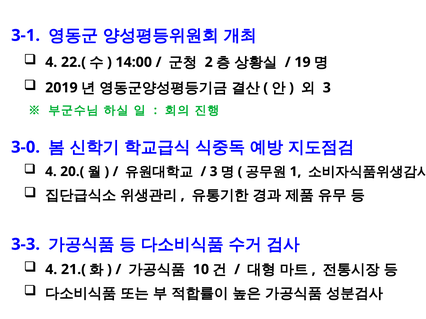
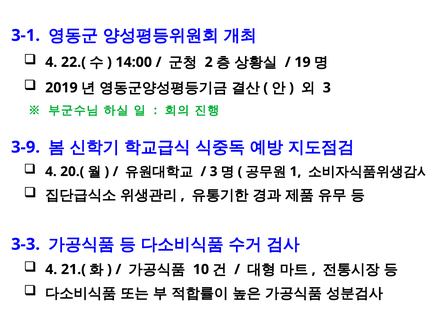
3-0: 3-0 -> 3-9 (26, 147)
